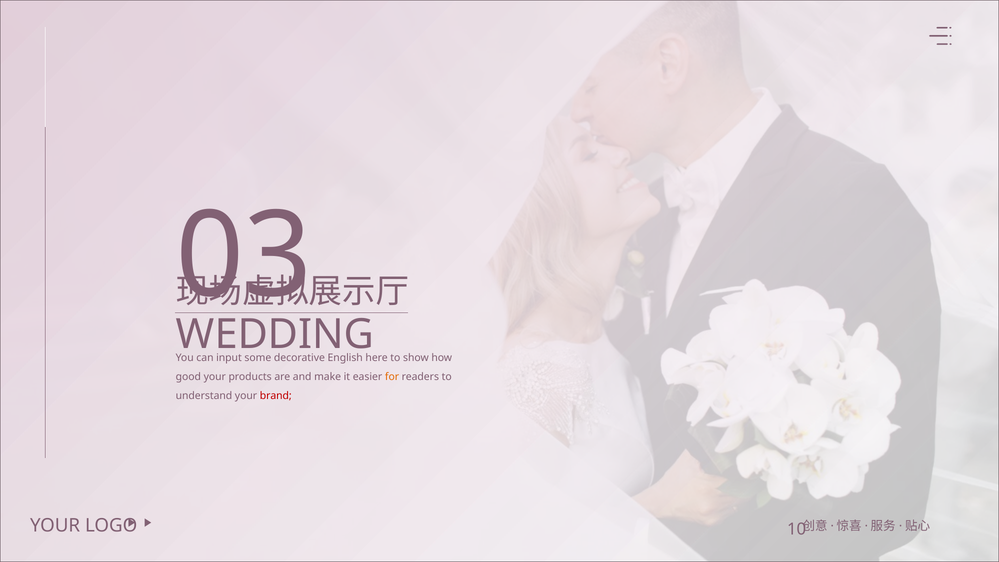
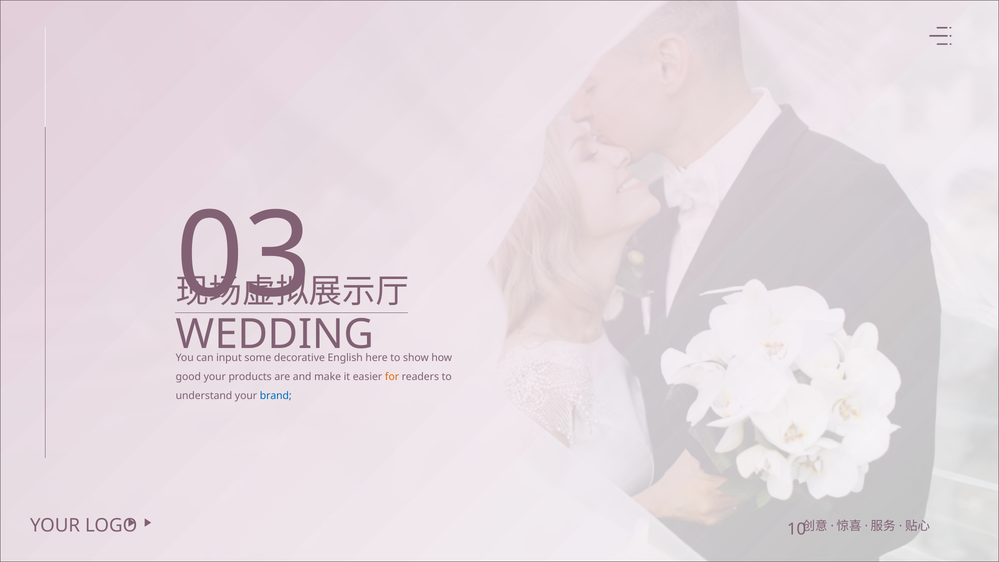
brand colour: red -> blue (276, 396)
